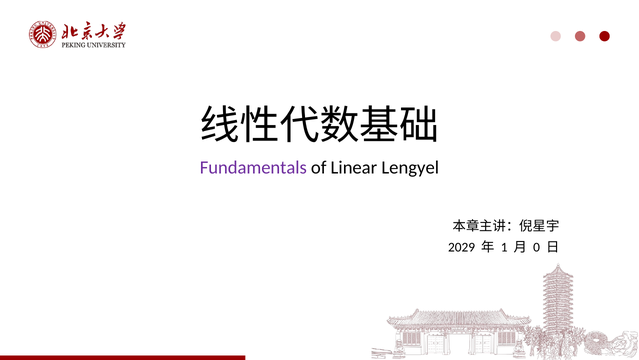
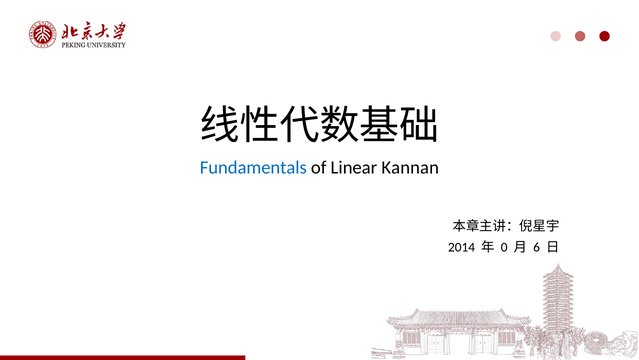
Fundamentals colour: purple -> blue (253, 167)
Lengyel: Lengyel -> Kannan (410, 167)
2029: 2029 -> 2014 (462, 247)
1: 1 -> 0 (504, 247)
0: 0 -> 6 (537, 247)
